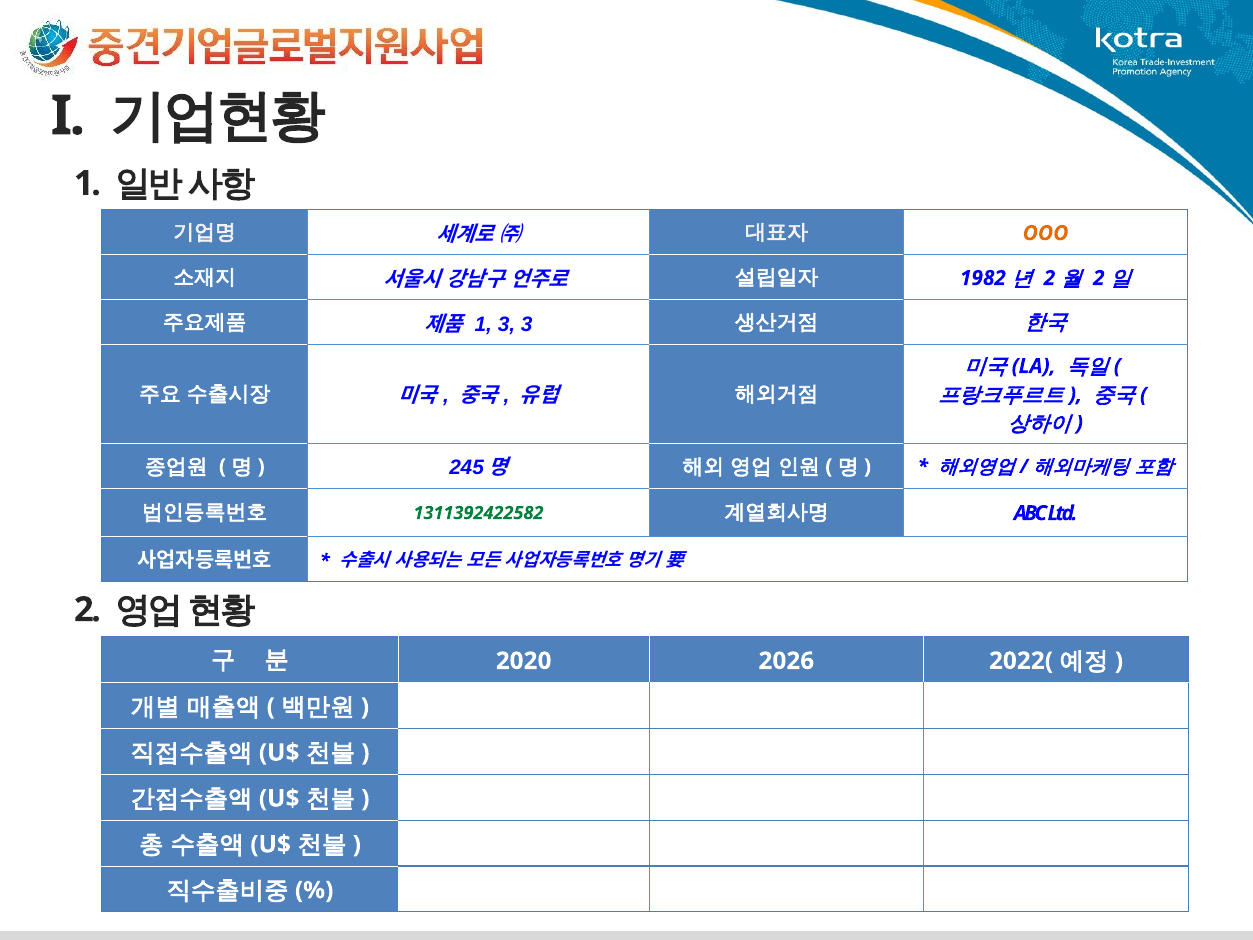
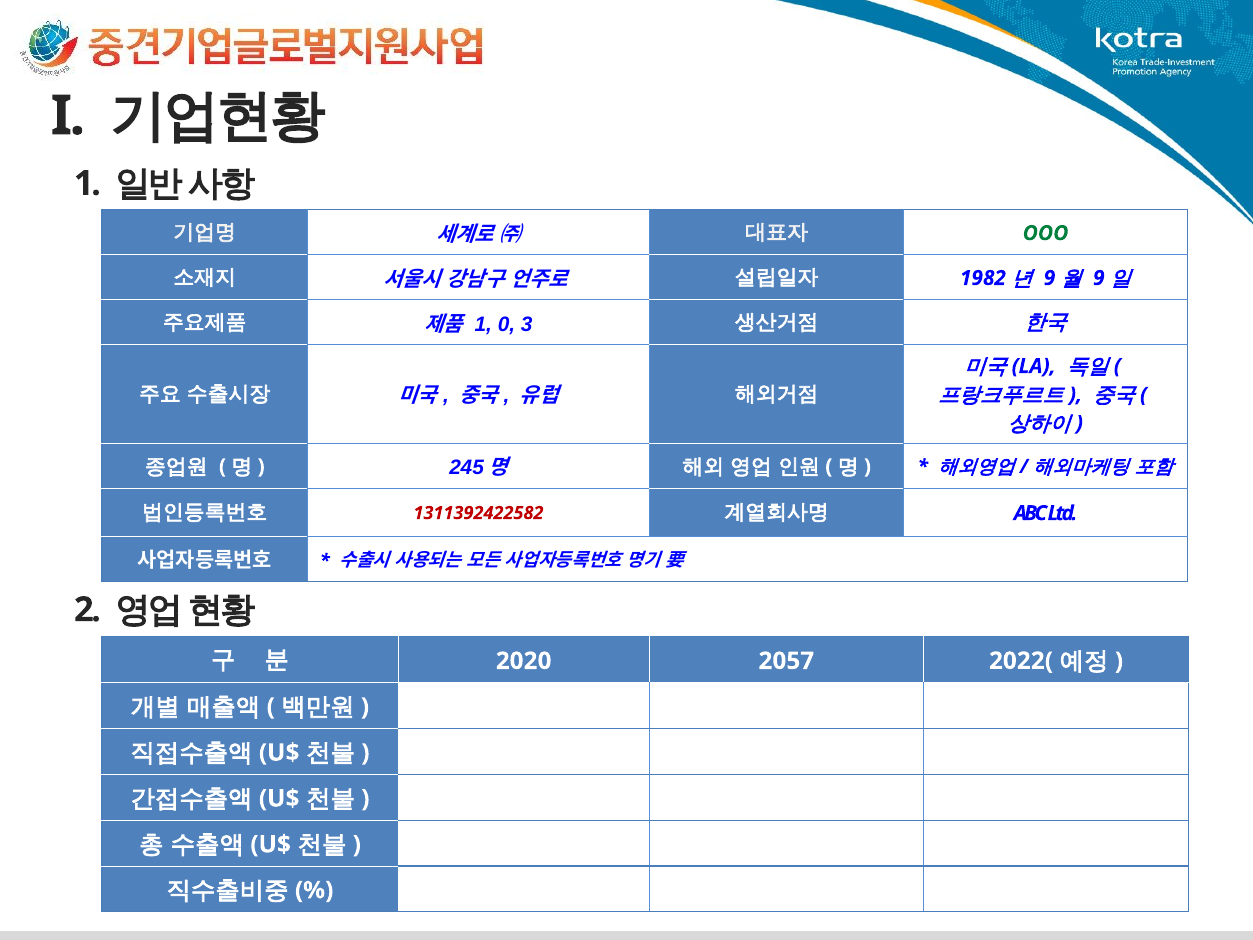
OOO colour: orange -> green (1046, 233)
2: 2 -> 9 (1049, 278)
2: 2 -> 9 (1099, 278)
1 3: 3 -> 0 (506, 324)
1311392422582 colour: green -> red (478, 513)
2026: 2026 -> 2057 (786, 661)
